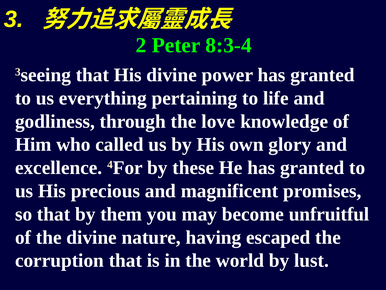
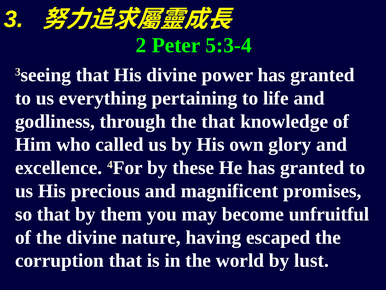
8:3-4: 8:3-4 -> 5:3-4 (229, 45)
the love: love -> that (218, 121)
